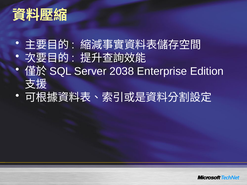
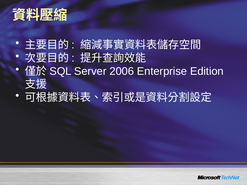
2038: 2038 -> 2006 (122, 71)
